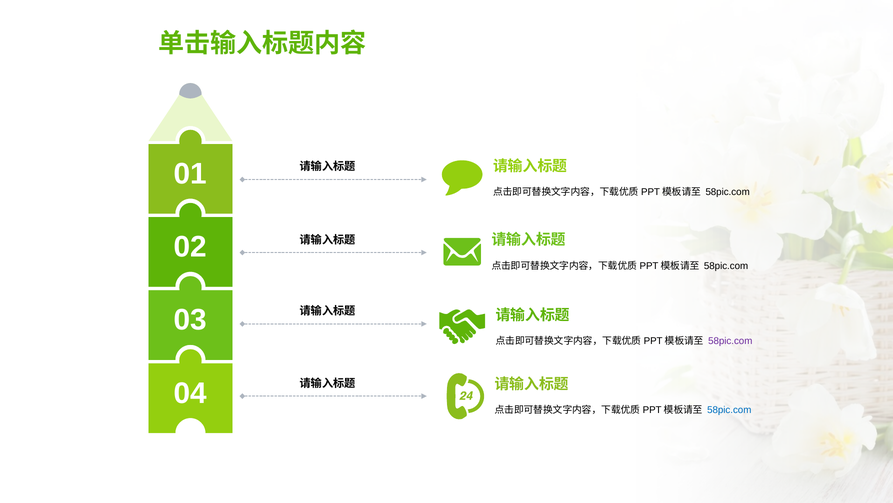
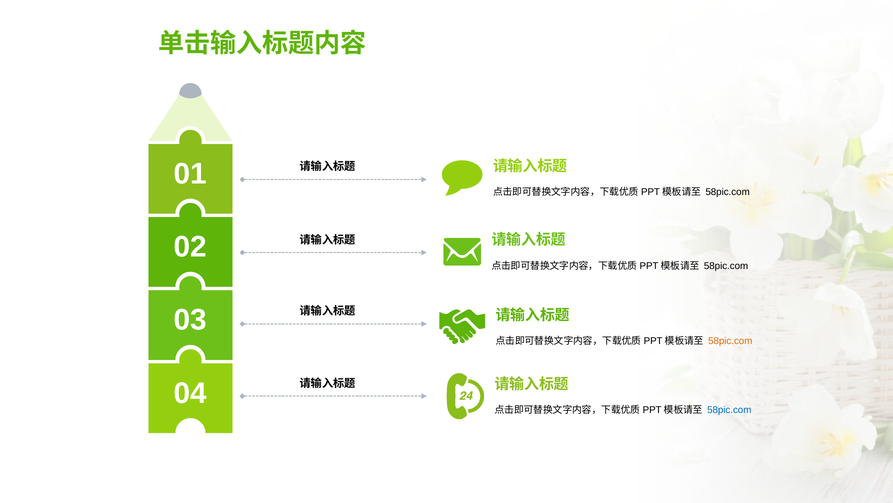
58pic.com colour: purple -> orange (730, 340)
